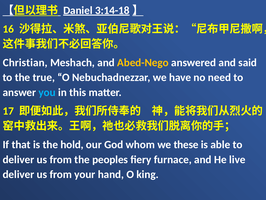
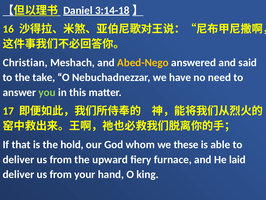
true: true -> take (44, 77)
you colour: light blue -> light green (47, 92)
peoples: peoples -> upward (110, 159)
live: live -> laid (237, 159)
